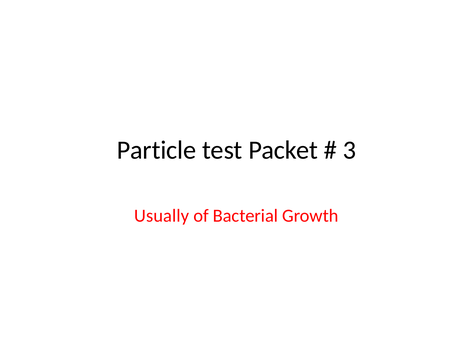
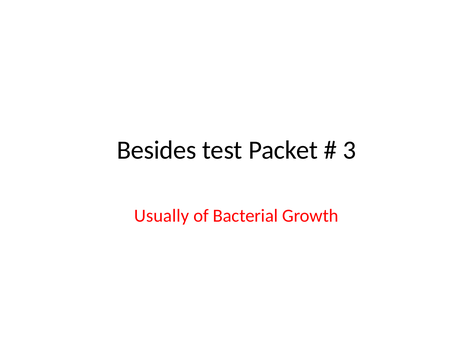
Particle: Particle -> Besides (157, 150)
